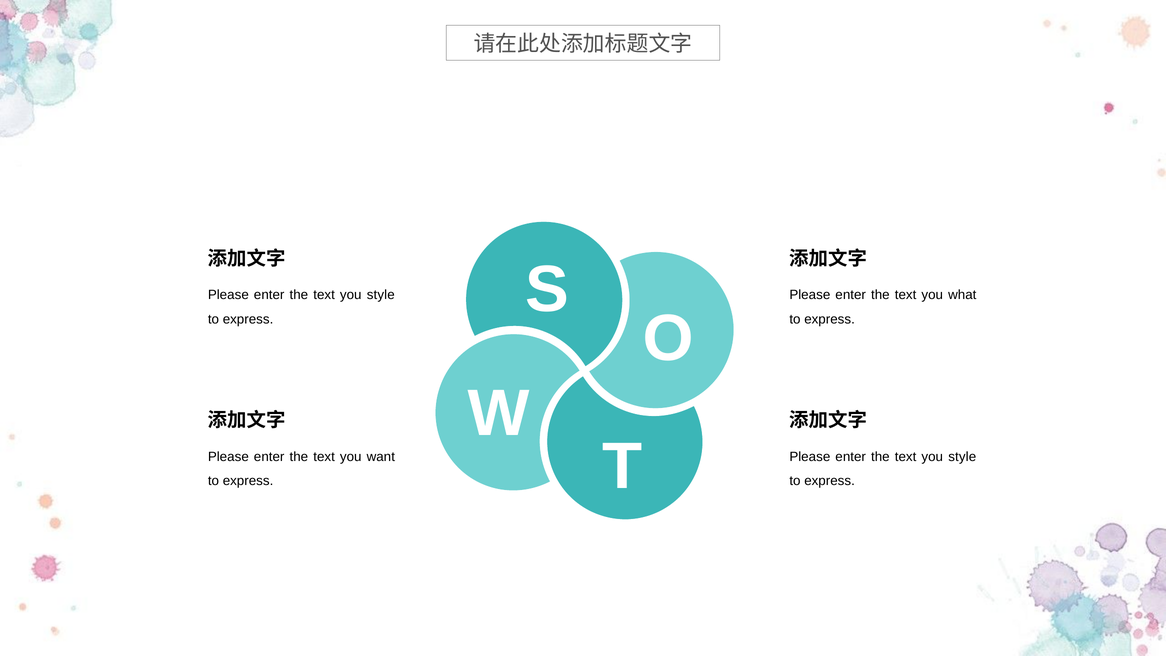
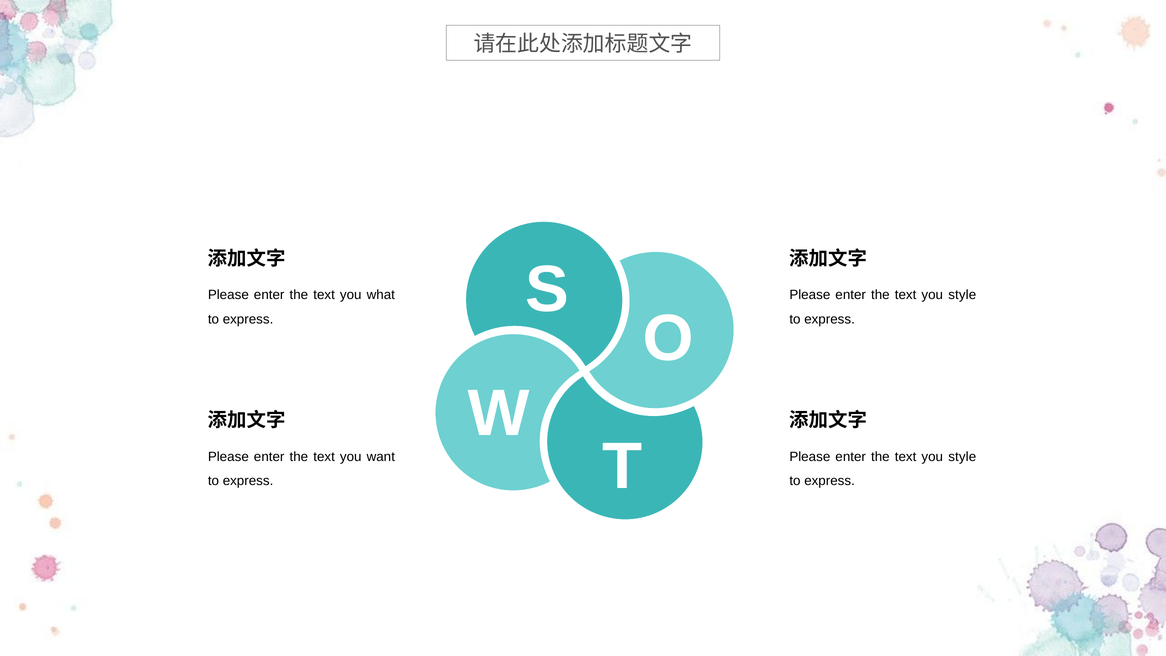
style: style -> what (381, 295)
what: what -> style (962, 295)
